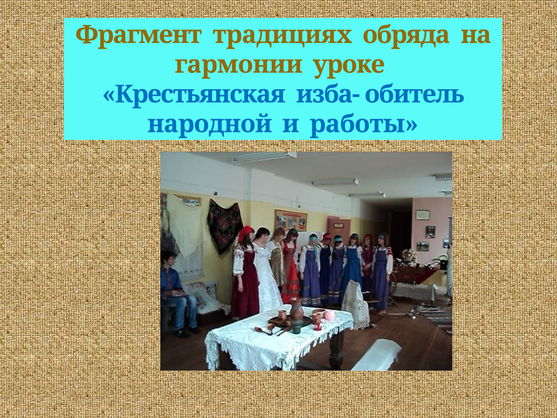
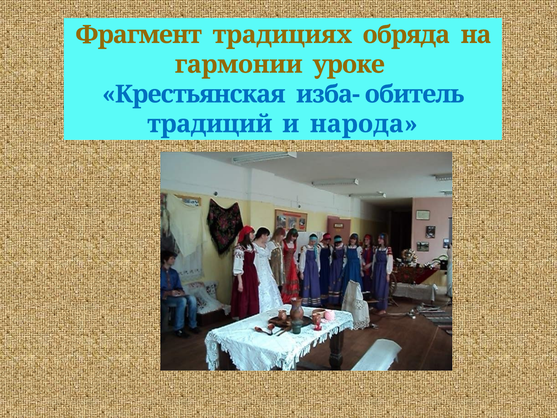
народной: народной -> традиций (210, 124)
работы: работы -> народа (364, 124)
